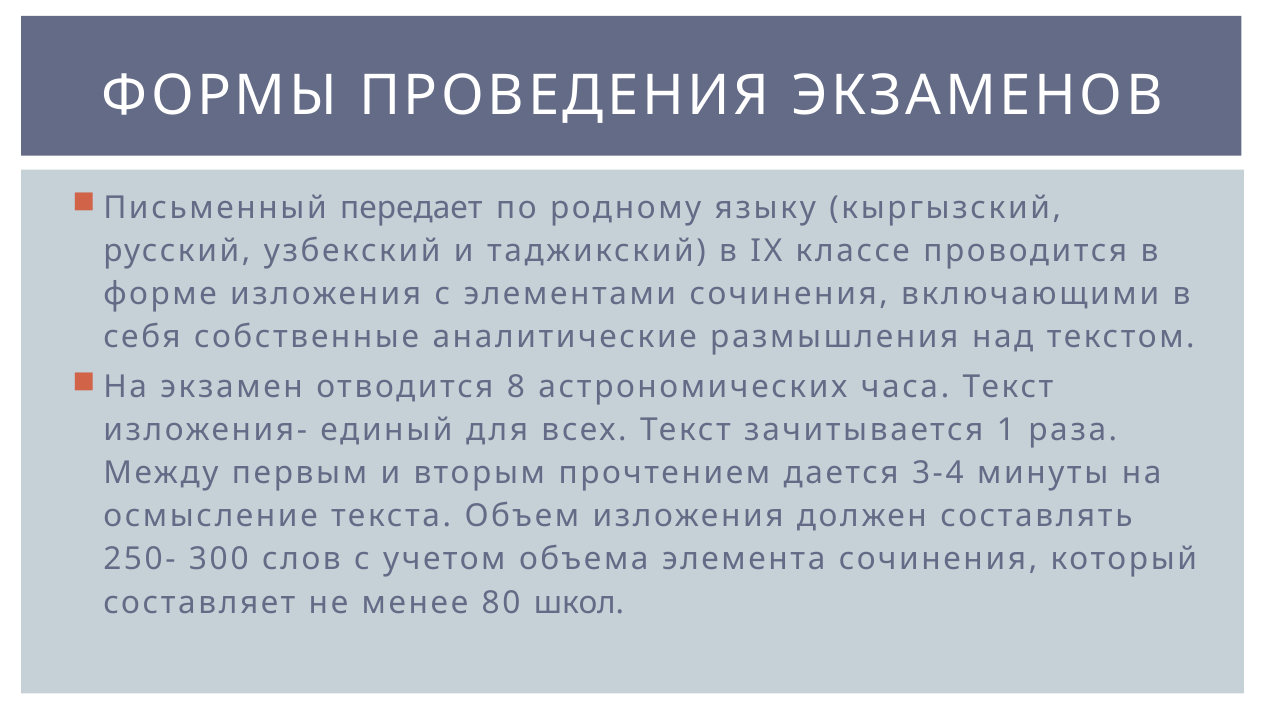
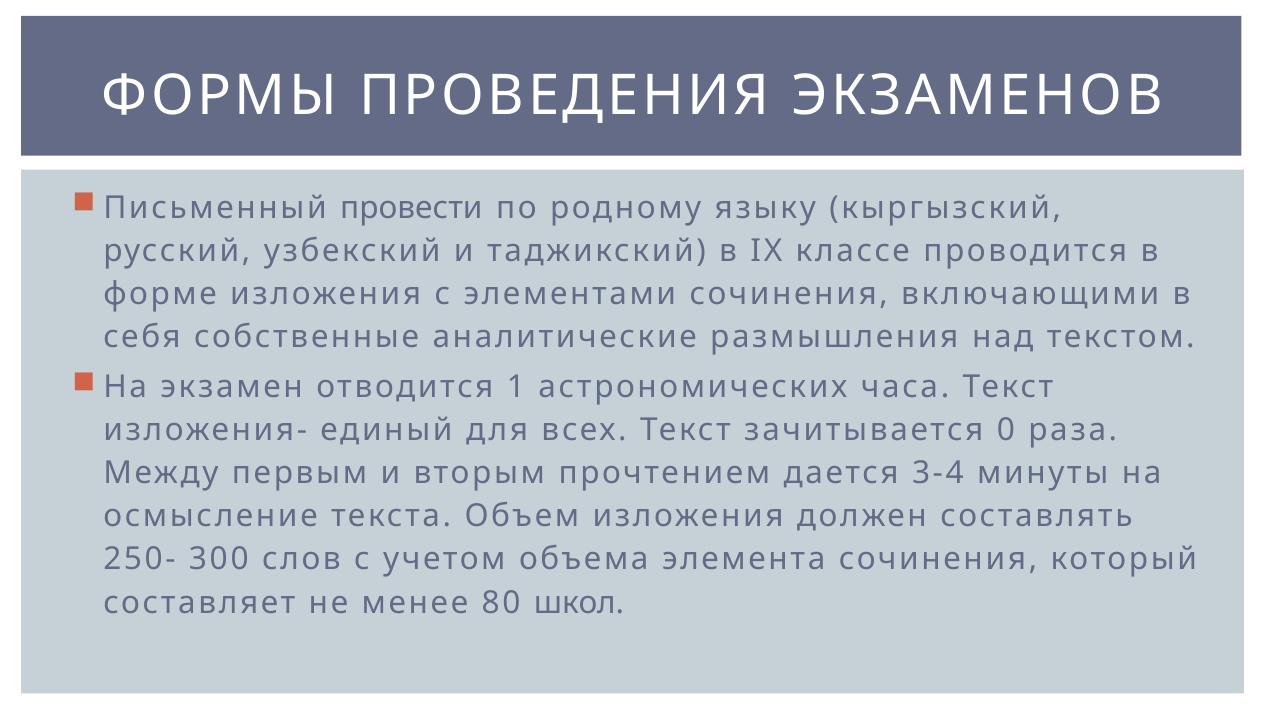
передает: передает -> провести (411, 208)
8: 8 -> 1 (516, 387)
1: 1 -> 0 (1006, 430)
